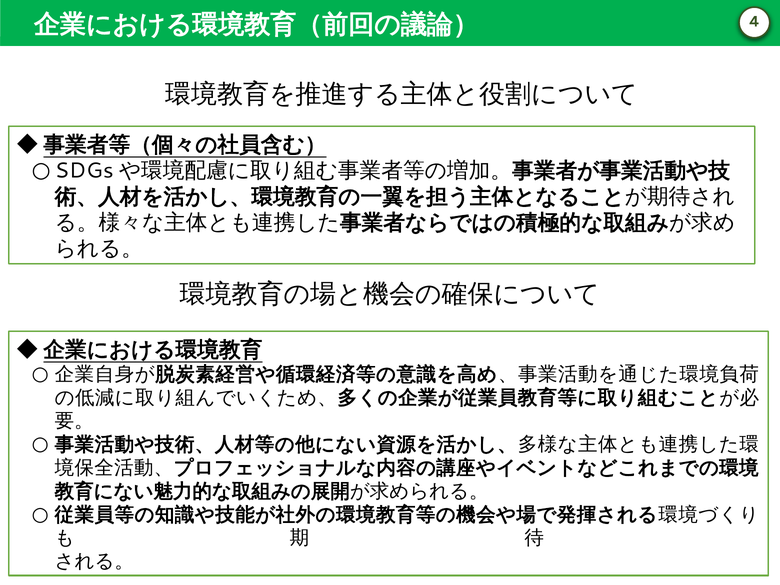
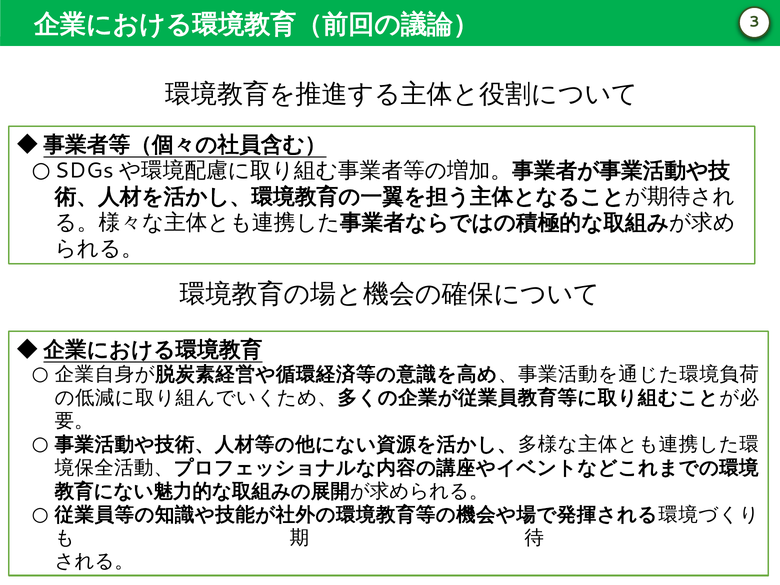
4: 4 -> 3 (754, 22)
